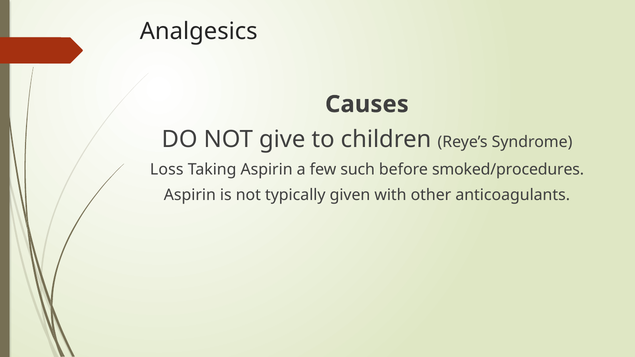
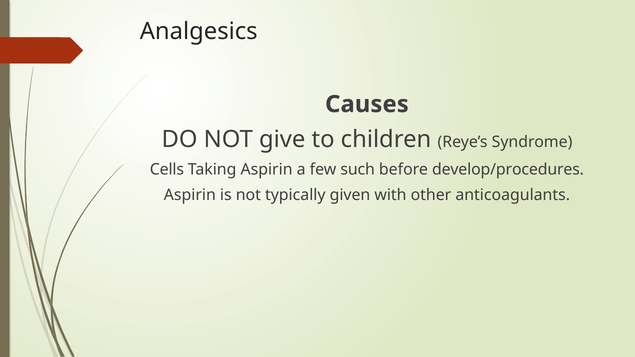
Loss: Loss -> Cells (167, 169)
smoked/procedures: smoked/procedures -> develop/procedures (508, 169)
